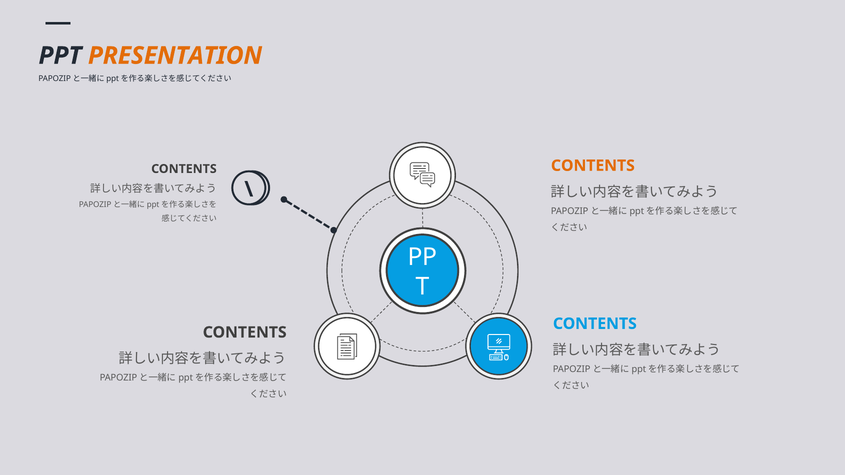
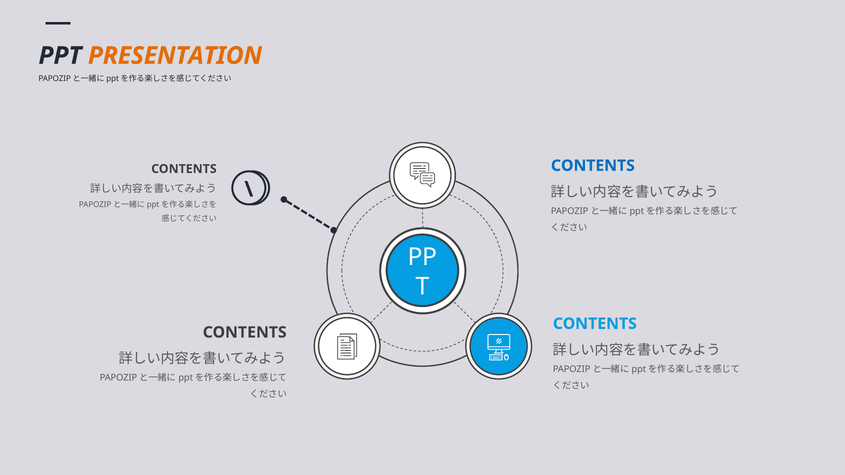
CONTENTS colour: orange -> blue (593, 166)
